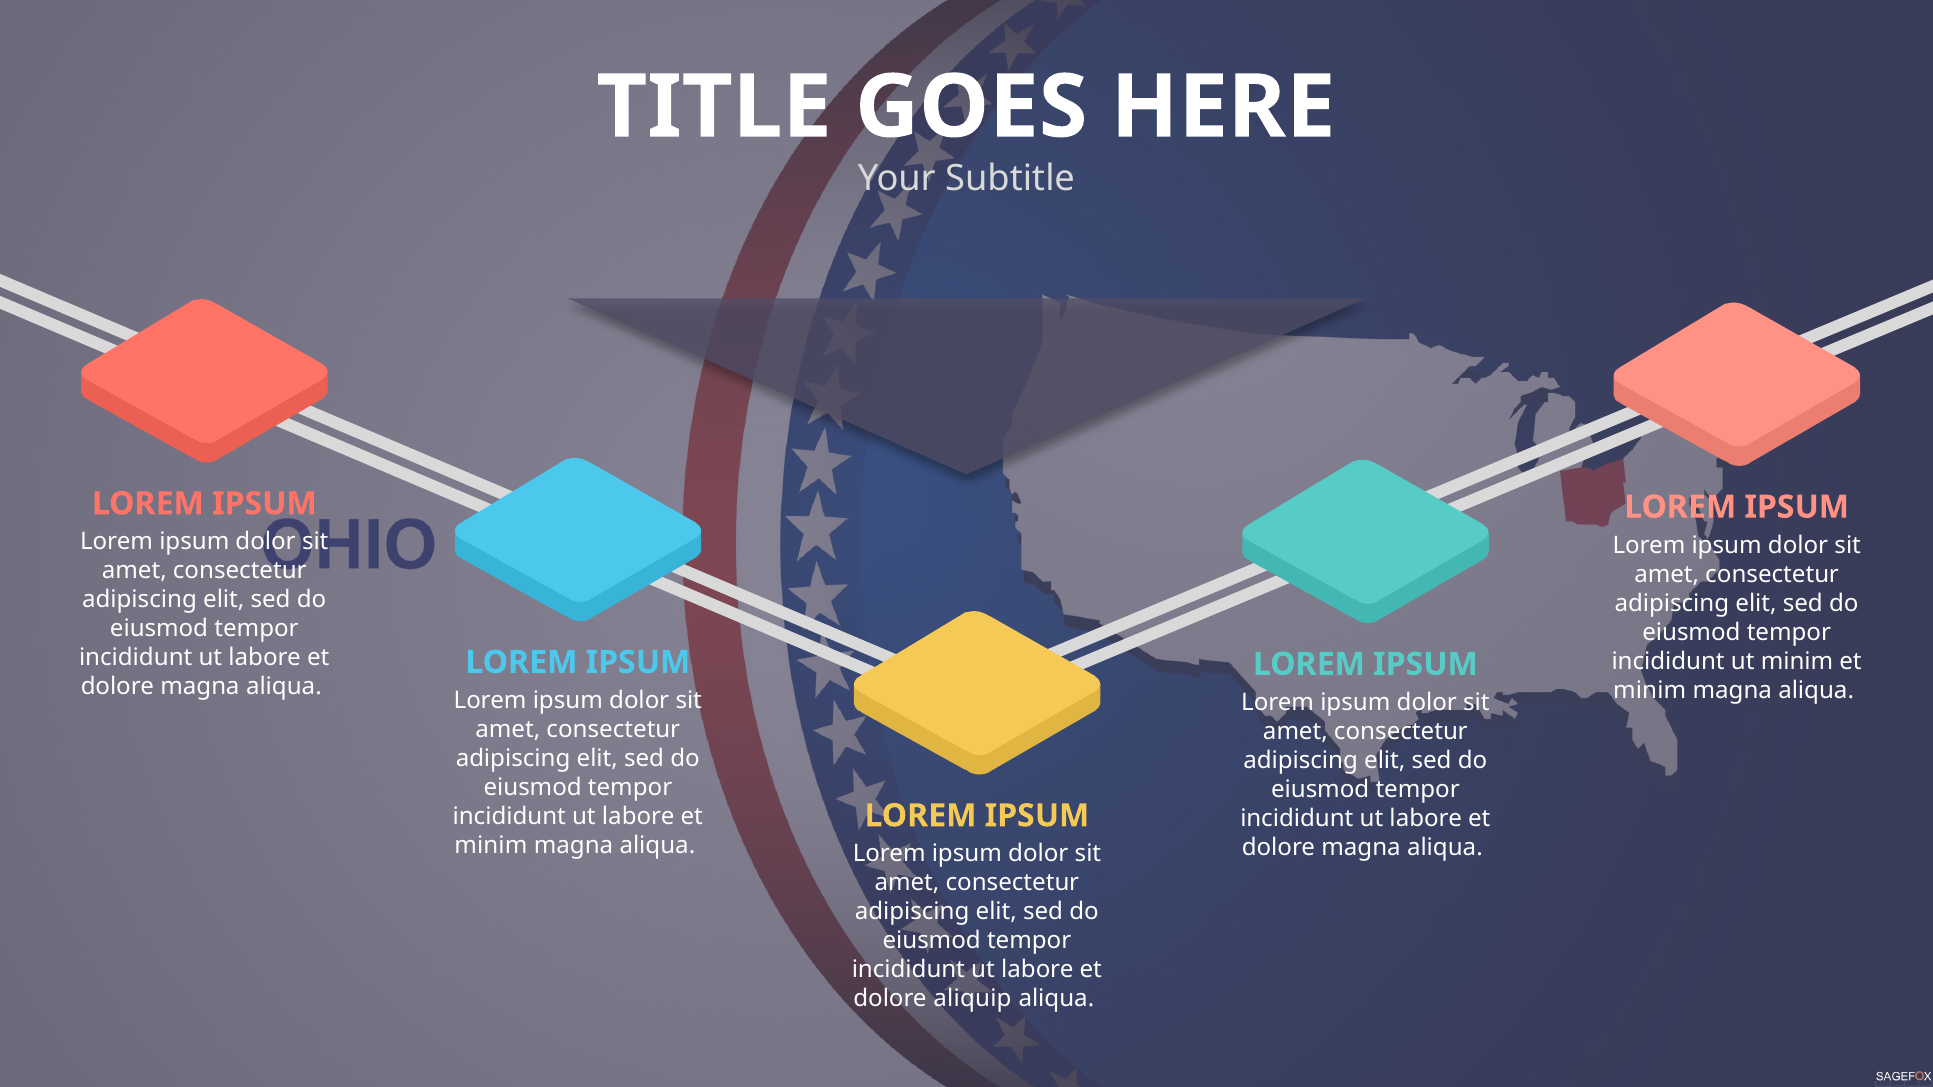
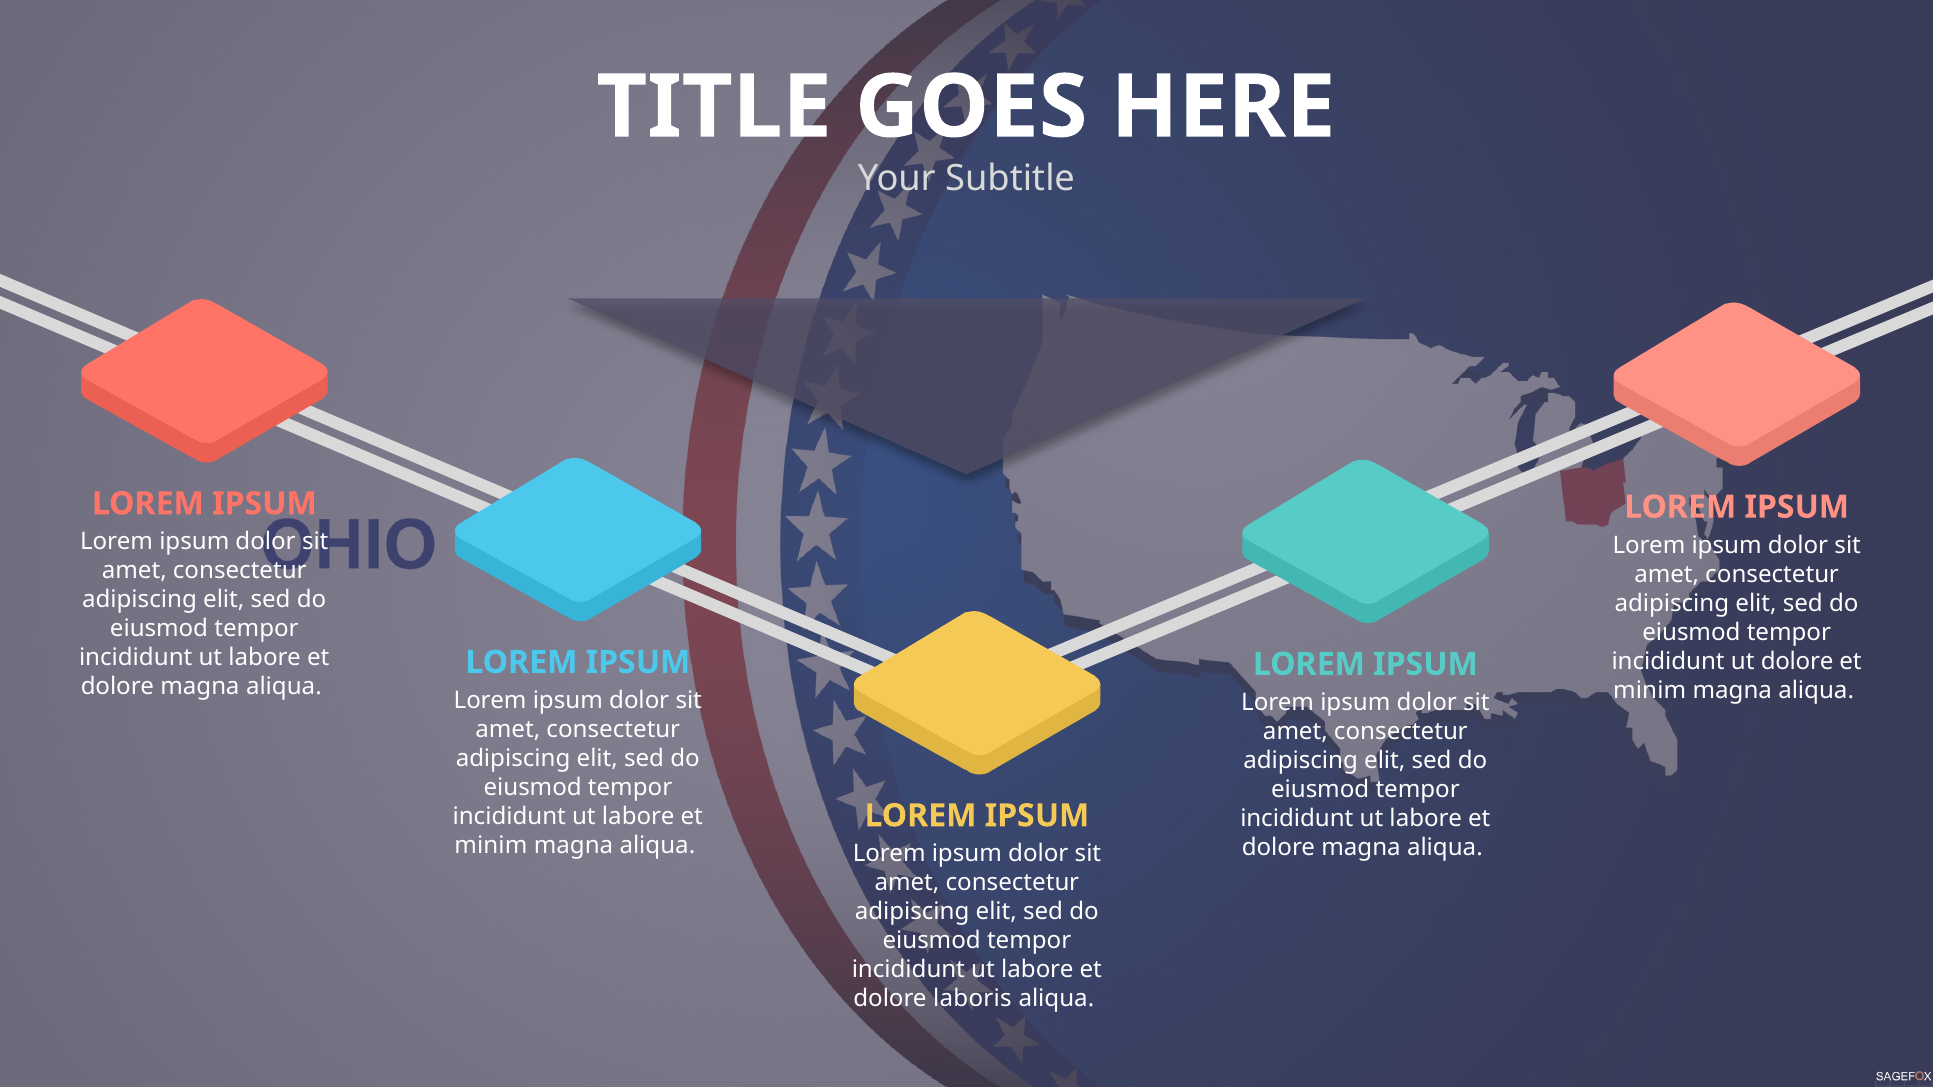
ut minim: minim -> dolore (1797, 661)
aliquip: aliquip -> laboris (972, 999)
